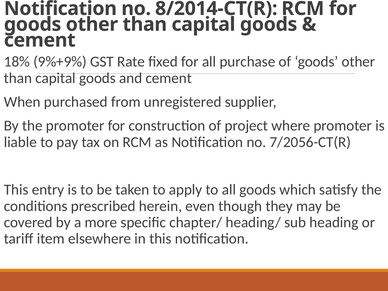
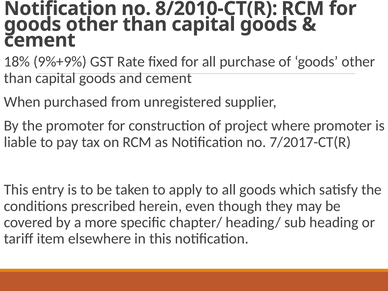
8/2014-CT(R: 8/2014-CT(R -> 8/2010-CT(R (216, 9)
7/2056-CT(R: 7/2056-CT(R -> 7/2017-CT(R (310, 142)
